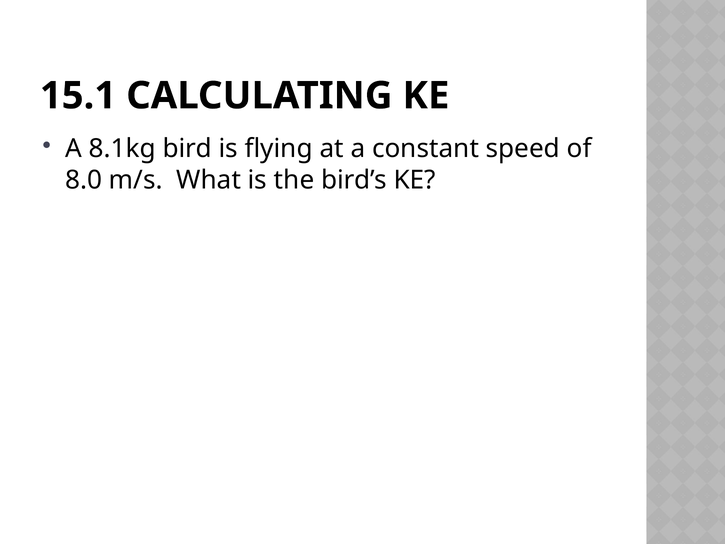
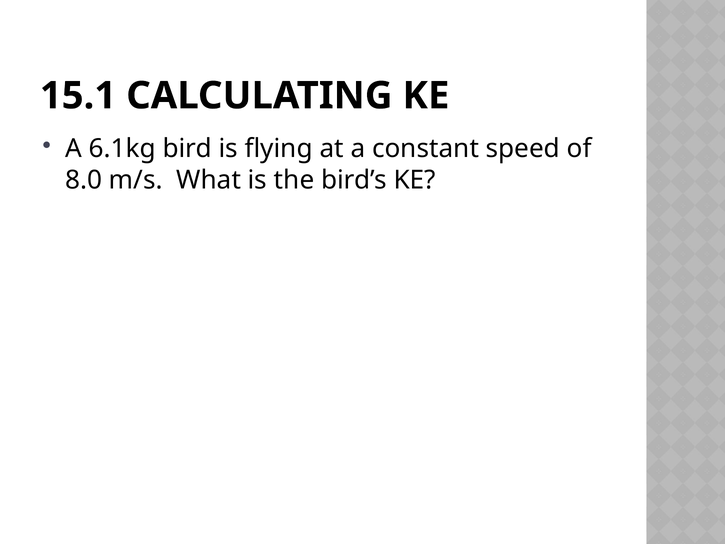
8.1kg: 8.1kg -> 6.1kg (122, 149)
